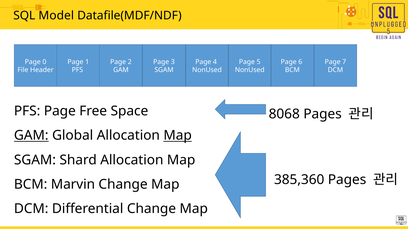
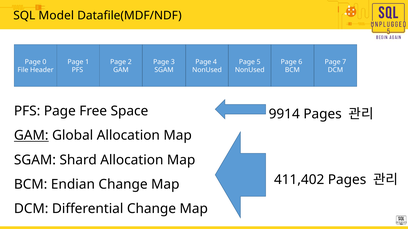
8068: 8068 -> 9914 (284, 114)
Map underline: present -> none (178, 136)
385,360: 385,360 -> 411,402 (299, 180)
Marvin: Marvin -> Endian (73, 185)
